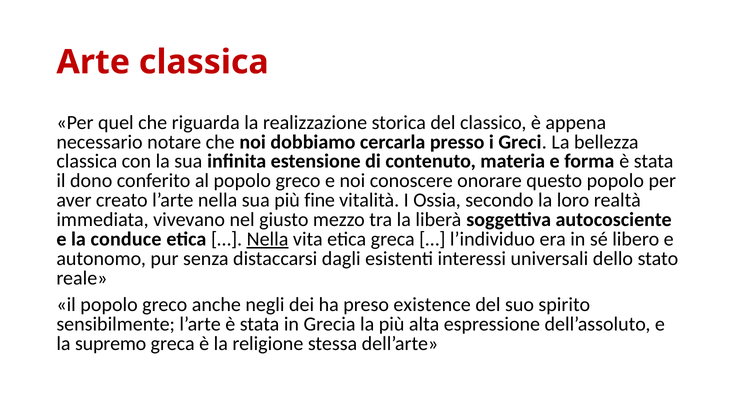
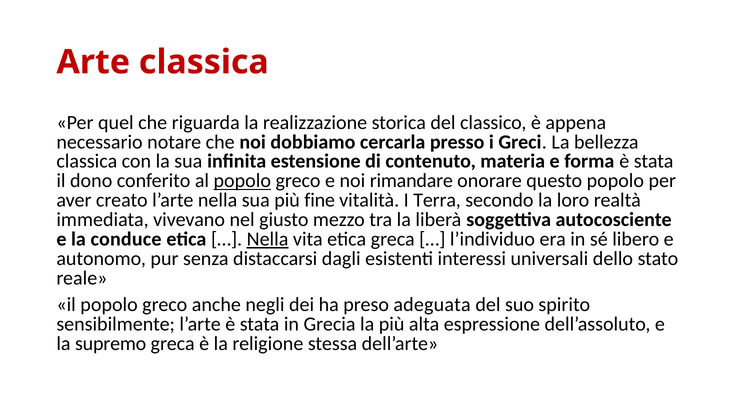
popolo underline: none -> present (242, 181)
conoscere: conoscere -> rimandare (411, 181)
Ossia: Ossia -> Terra (437, 200)
existence: existence -> adeguata (432, 305)
